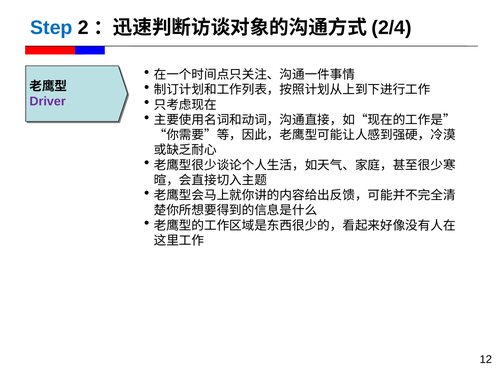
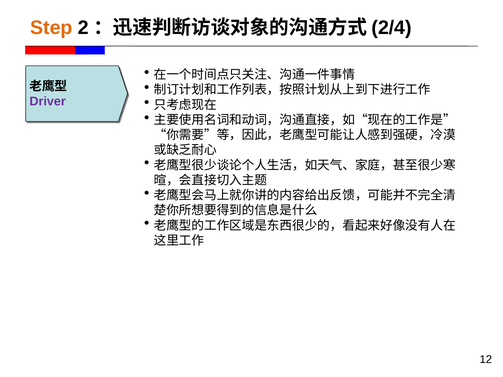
Step colour: blue -> orange (51, 28)
